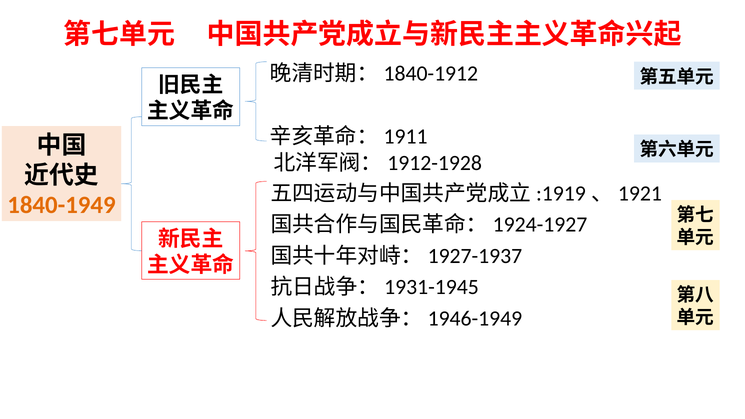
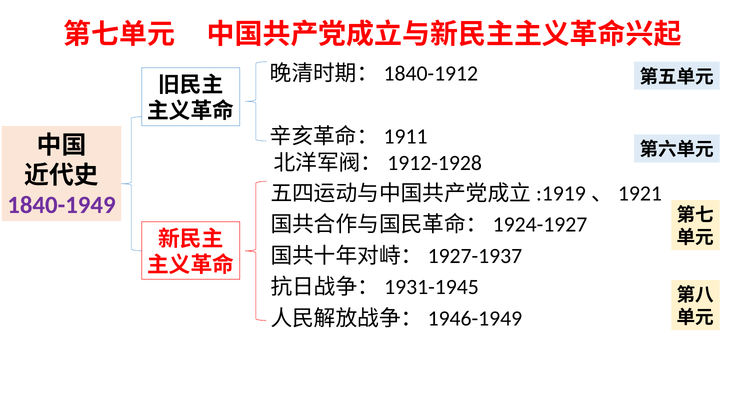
1840-1949 colour: orange -> purple (61, 205)
